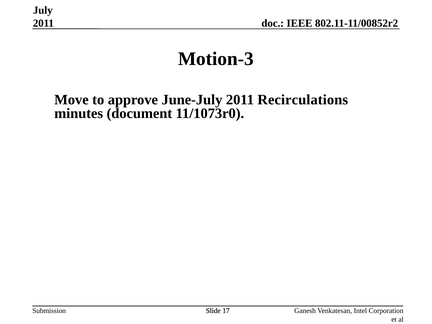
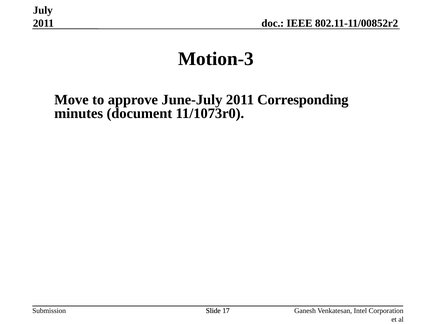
Recirculations: Recirculations -> Corresponding (303, 100)
